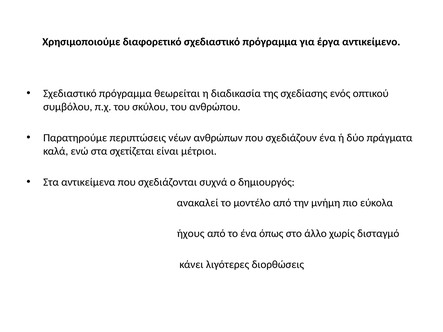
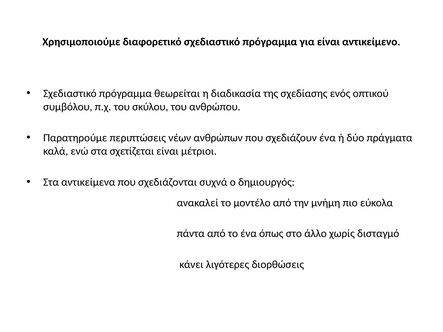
για έργα: έργα -> είναι (328, 42)
ήχους: ήχους -> πάντα (191, 234)
